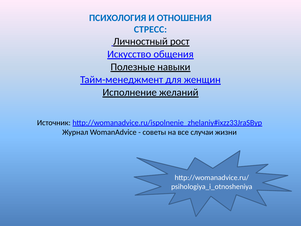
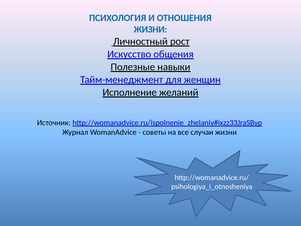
СТРЕСС: СТРЕСС -> ЖИЗНИ (151, 29)
